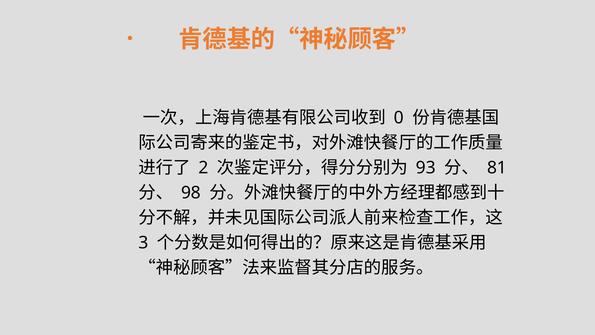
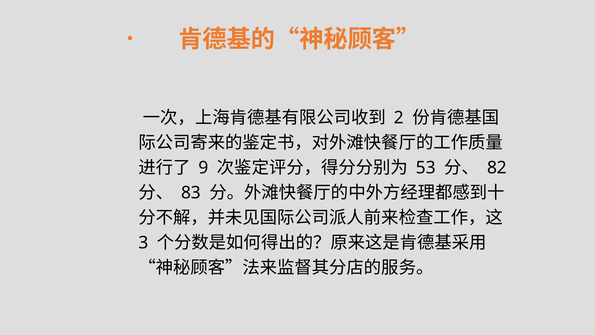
0: 0 -> 2 (399, 118)
2: 2 -> 9 (203, 168)
93: 93 -> 53 (426, 168)
81: 81 -> 82 (497, 168)
98: 98 -> 83 (191, 192)
